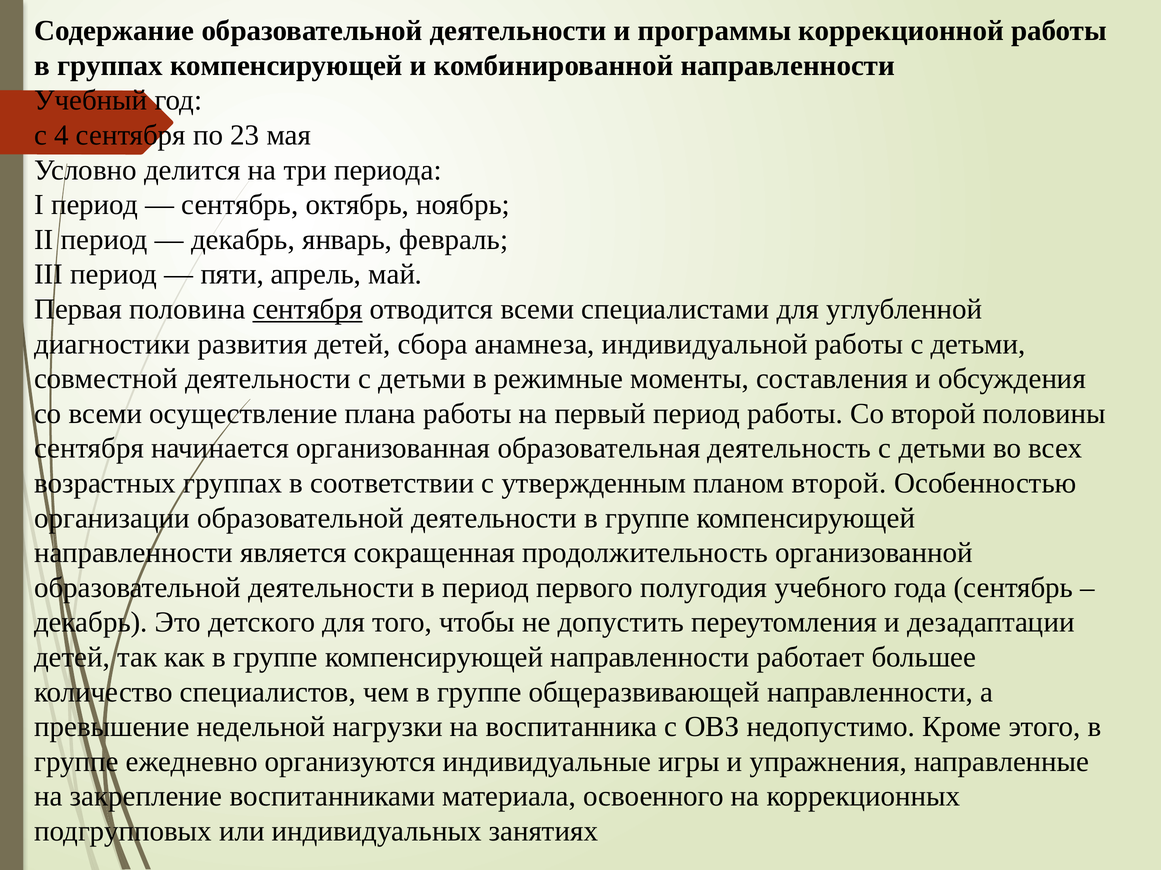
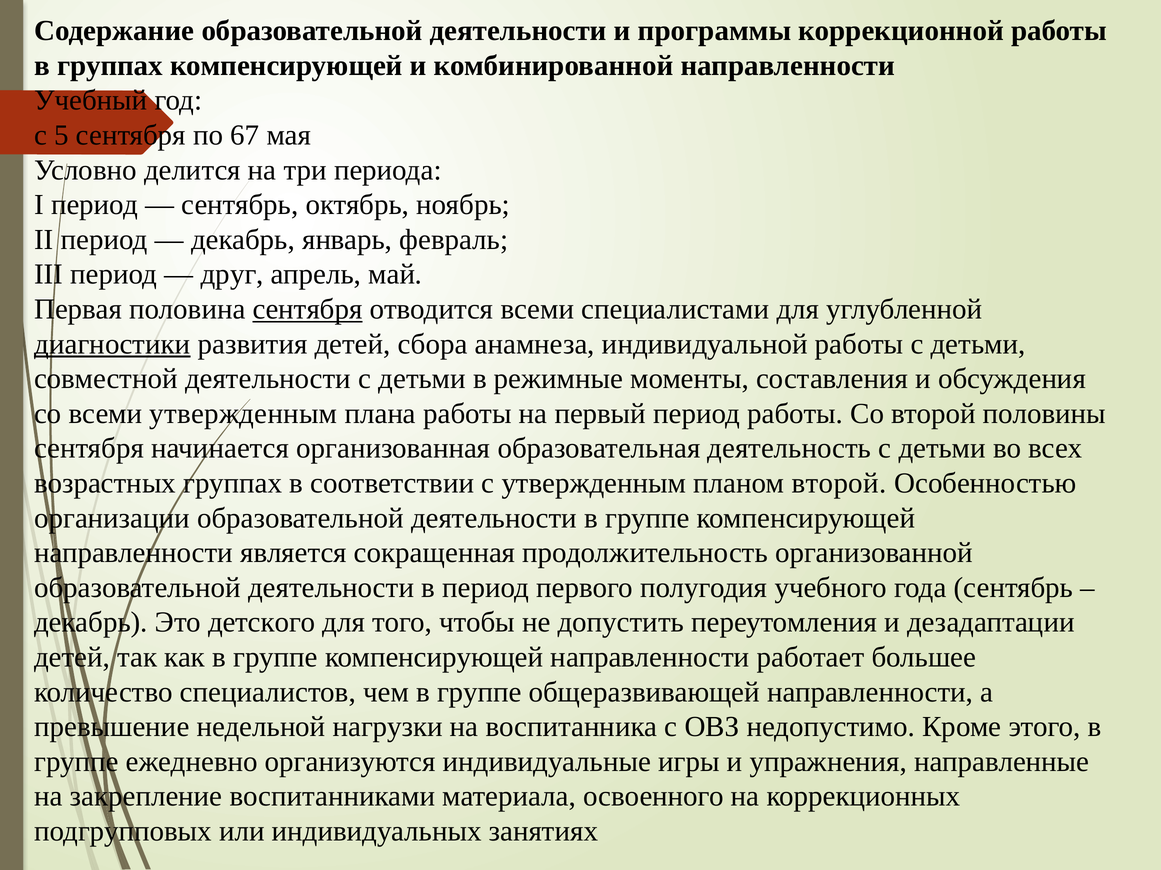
4: 4 -> 5 (62, 135)
23: 23 -> 67 (245, 135)
пяти: пяти -> друг (232, 275)
диагностики underline: none -> present (112, 344)
всеми осуществление: осуществление -> утвержденным (243, 414)
